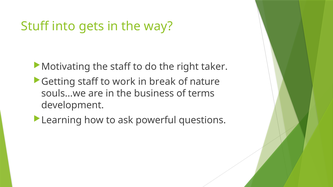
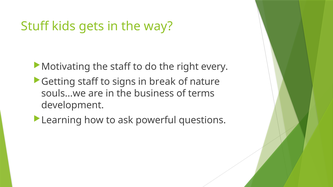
into: into -> kids (64, 26)
taker: taker -> every (215, 67)
work: work -> signs (124, 82)
